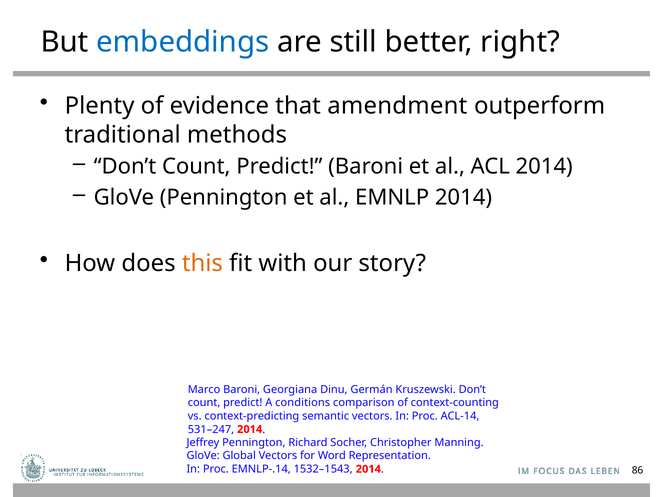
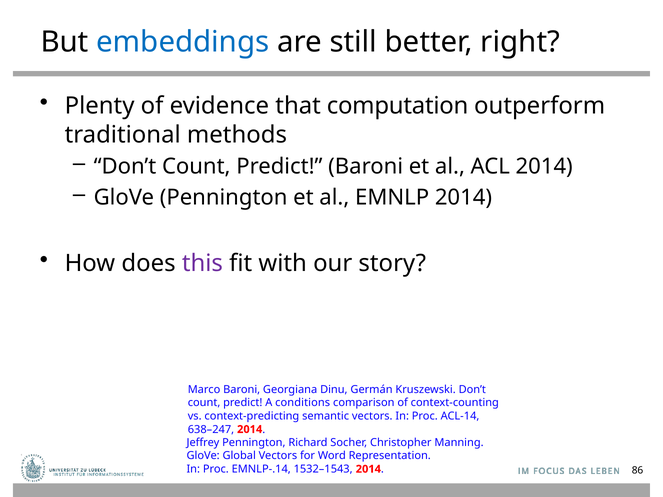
amendment: amendment -> computation (398, 106)
this colour: orange -> purple (202, 264)
531–247: 531–247 -> 638–247 (211, 430)
